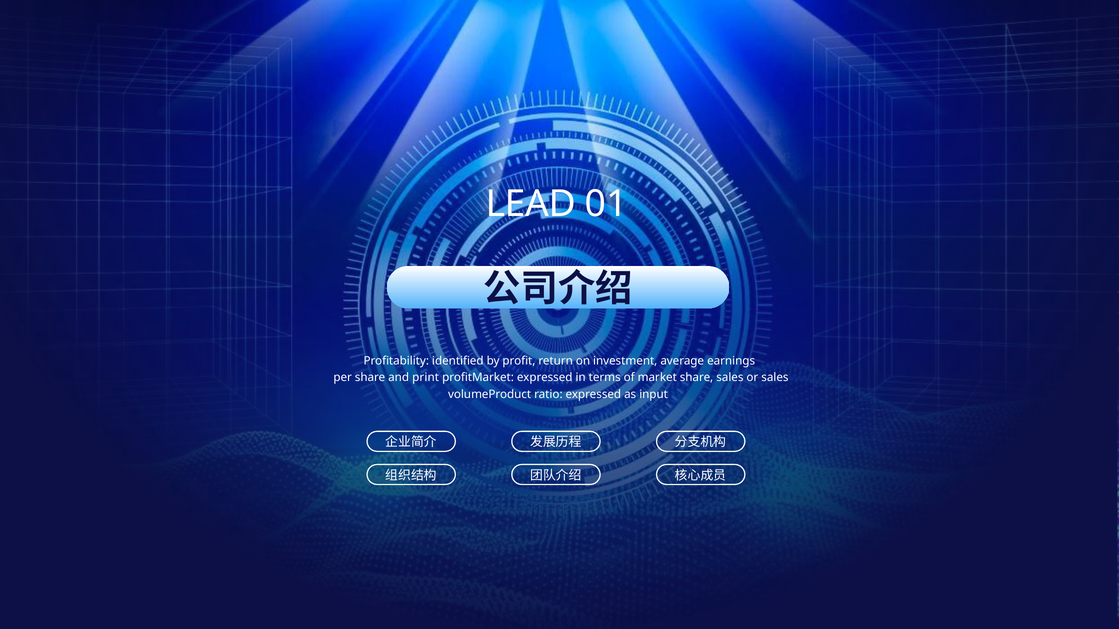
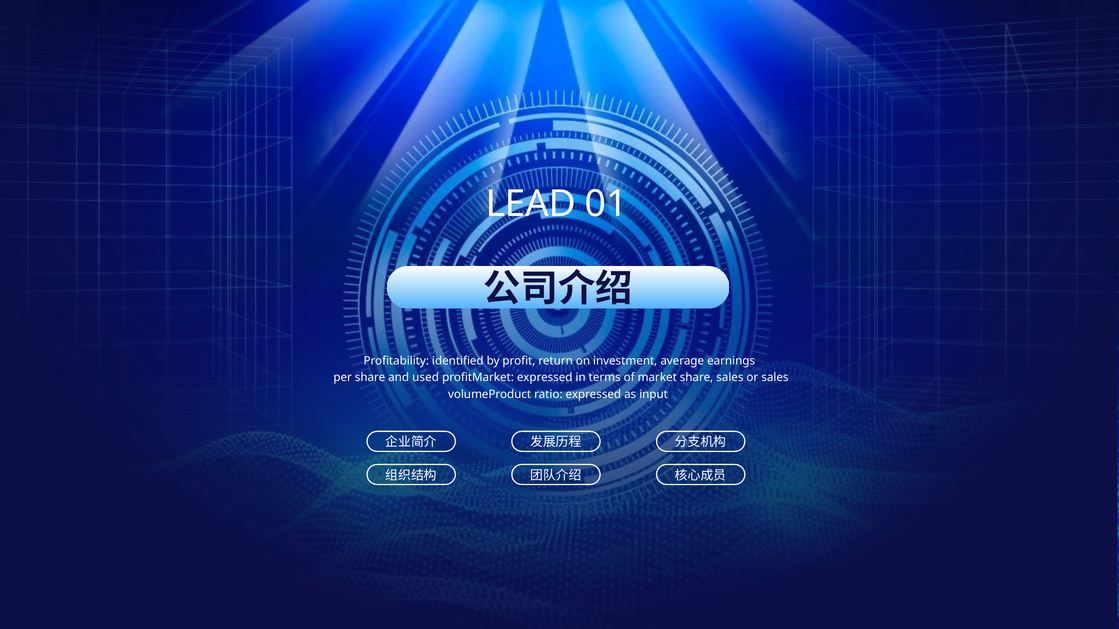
print: print -> used (426, 378)
